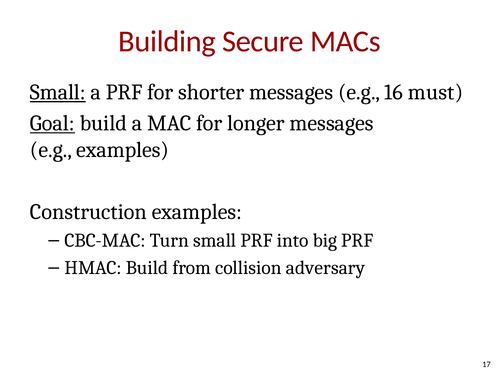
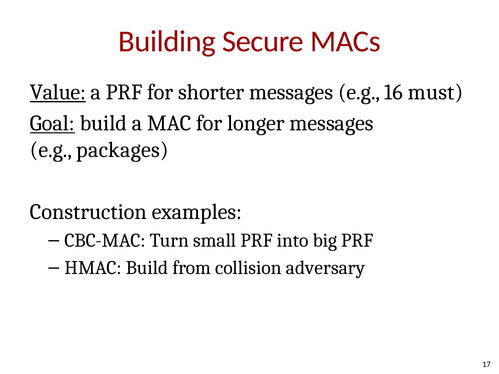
Small: Small -> Value (58, 92)
e.g examples: examples -> packages (122, 150)
